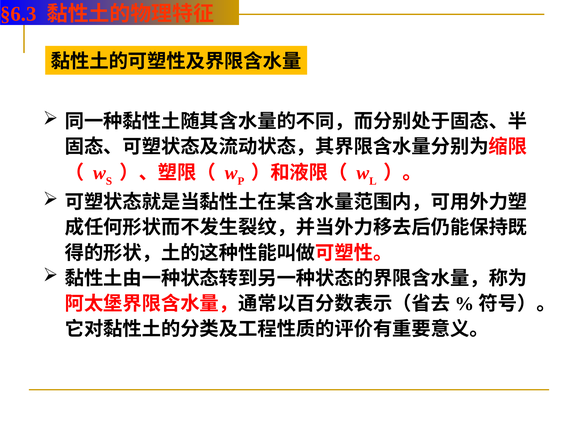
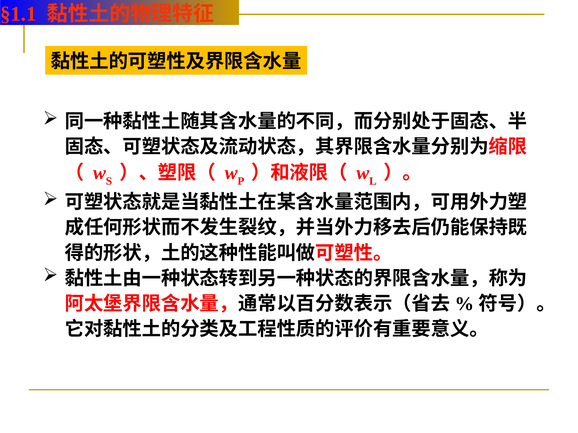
§6.3: §6.3 -> §1.1 (18, 14)
